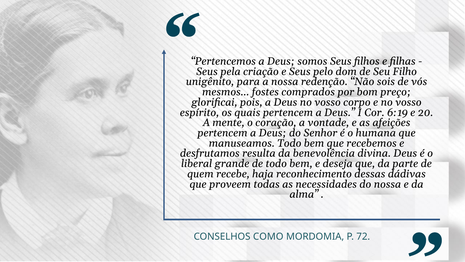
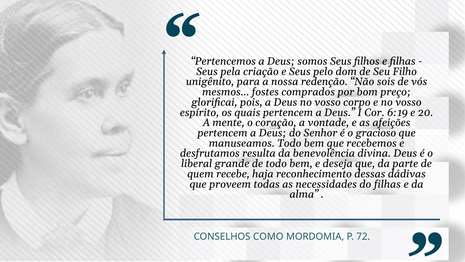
humana: humana -> gracioso (376, 133)
do nossa: nossa -> filhas (387, 184)
